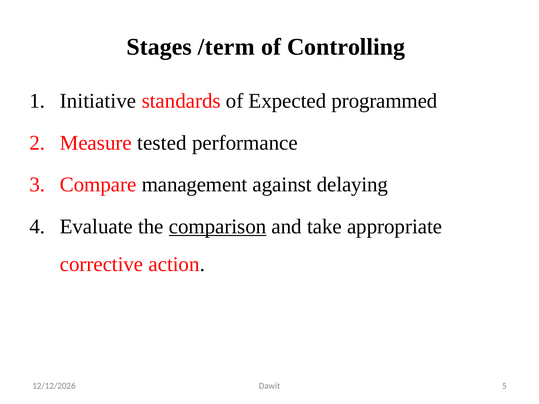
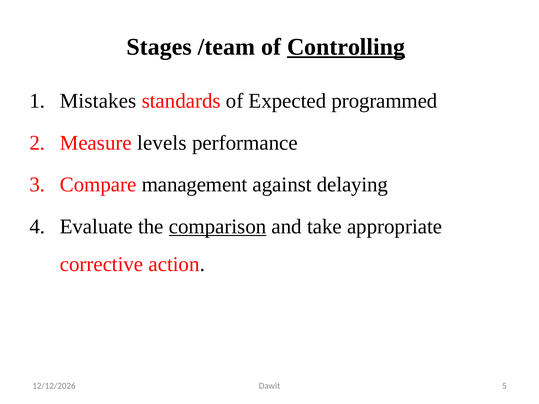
/term: /term -> /team (226, 47)
Controlling underline: none -> present (346, 47)
Initiative: Initiative -> Mistakes (98, 101)
tested: tested -> levels (162, 143)
